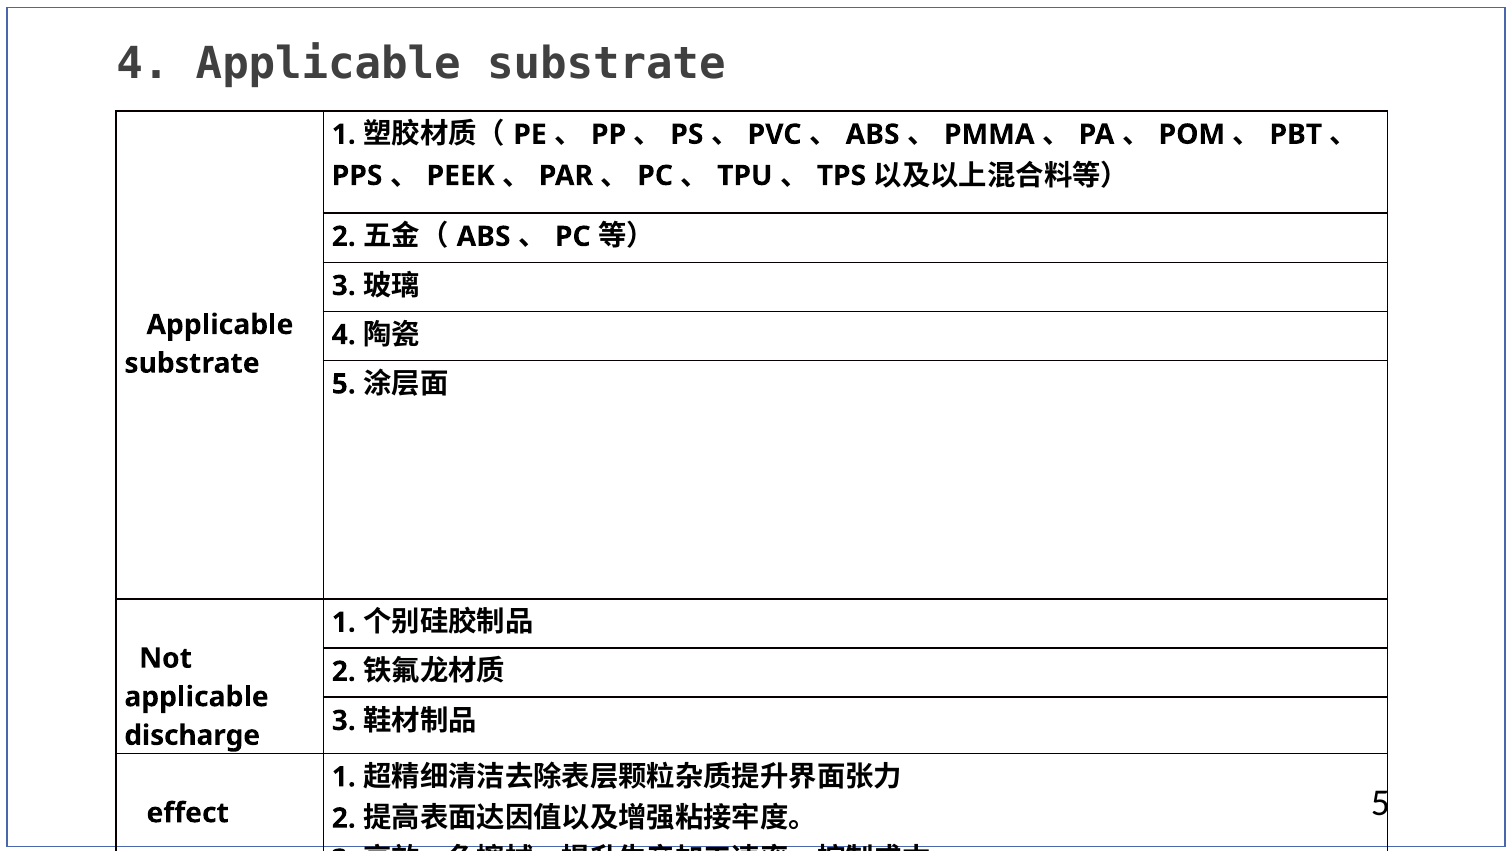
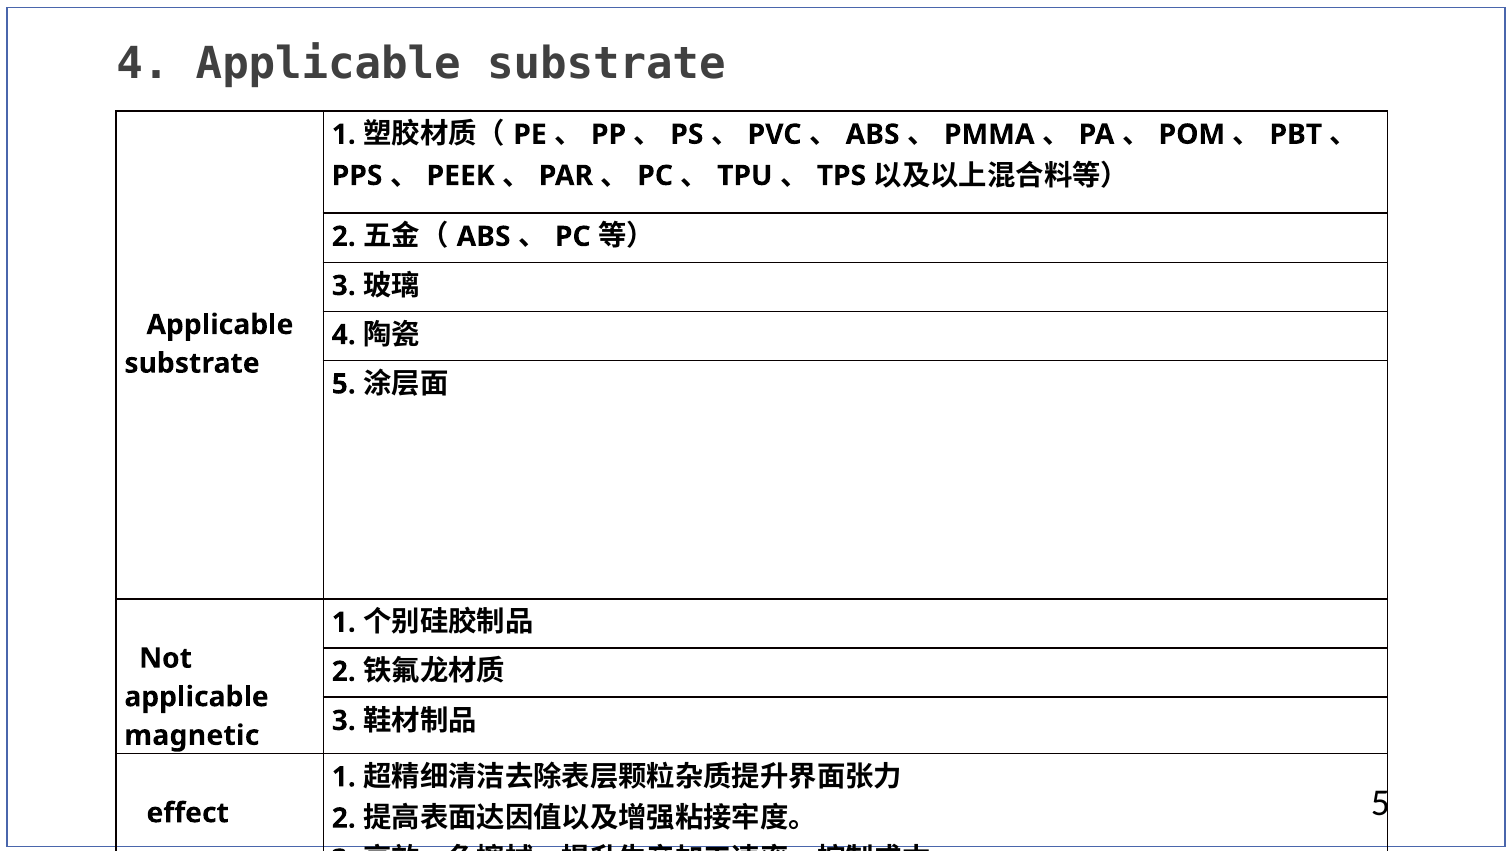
discharge: discharge -> magnetic (192, 735)
